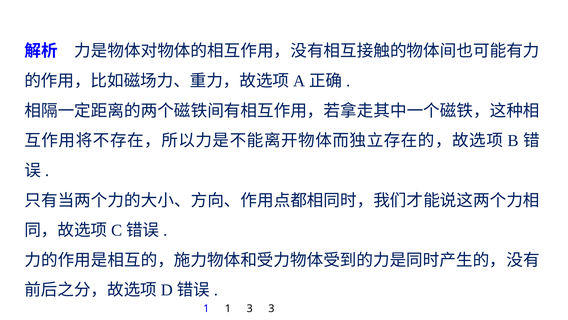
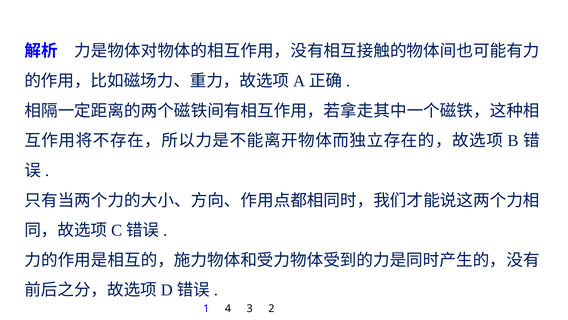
1 1: 1 -> 4 (228, 308)
3 3: 3 -> 2 (271, 308)
